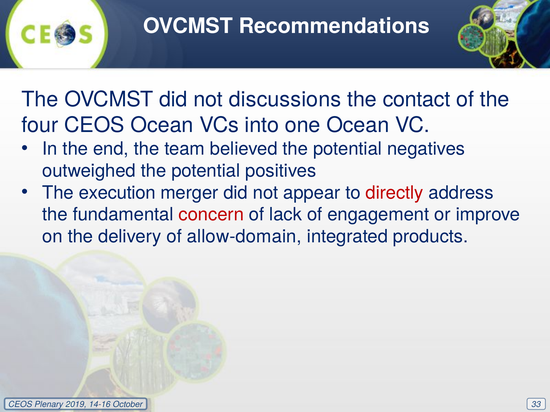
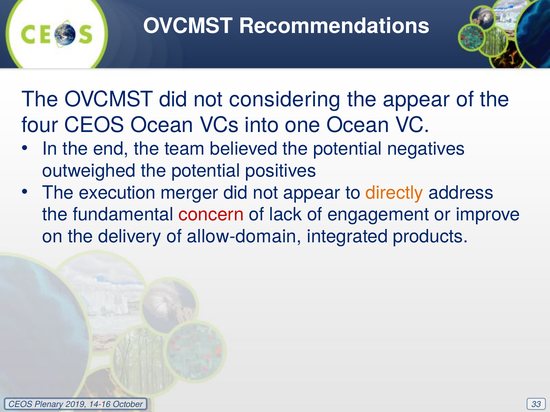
discussions: discussions -> considering (285, 100)
the contact: contact -> appear (416, 100)
directly colour: red -> orange (395, 193)
